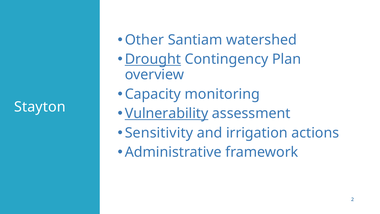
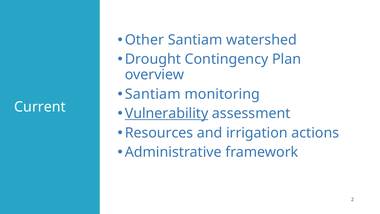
Drought underline: present -> none (153, 59)
Capacity: Capacity -> Santiam (153, 94)
Stayton: Stayton -> Current (40, 107)
Sensitivity: Sensitivity -> Resources (159, 133)
